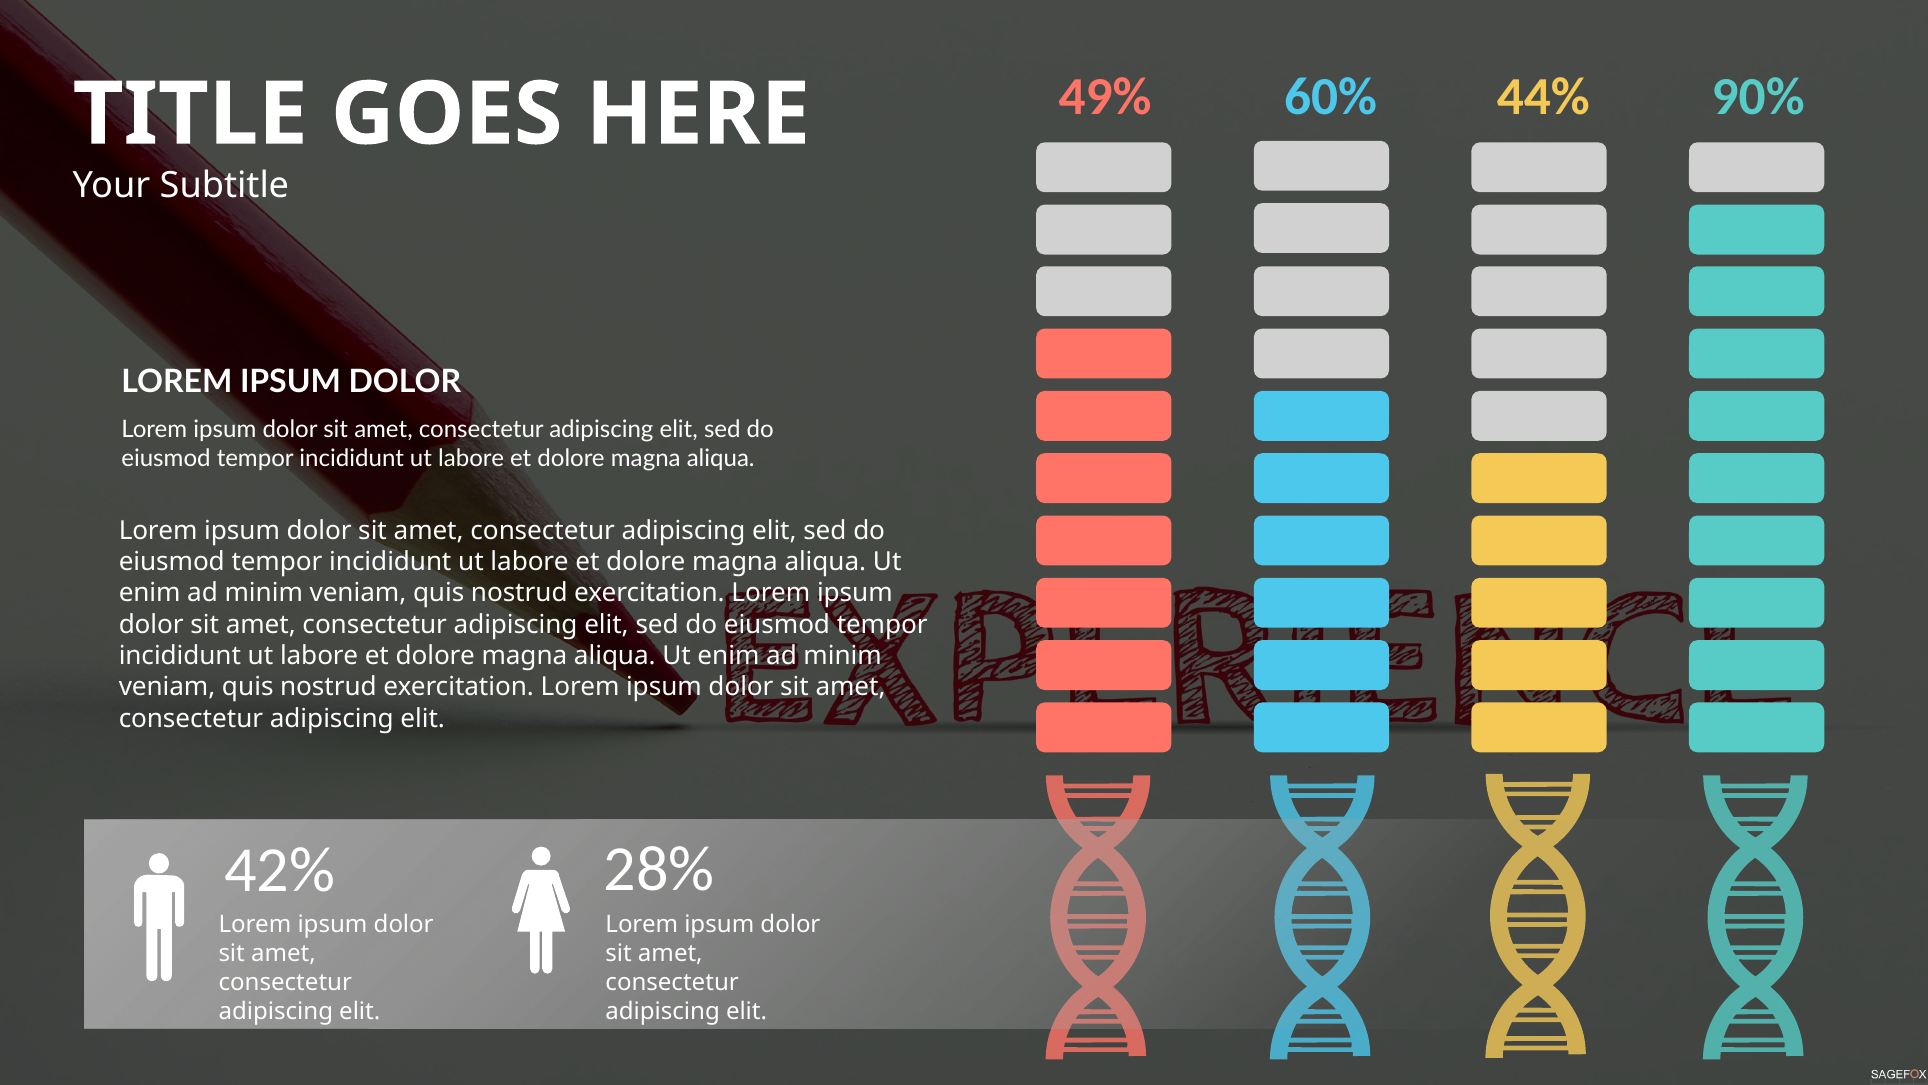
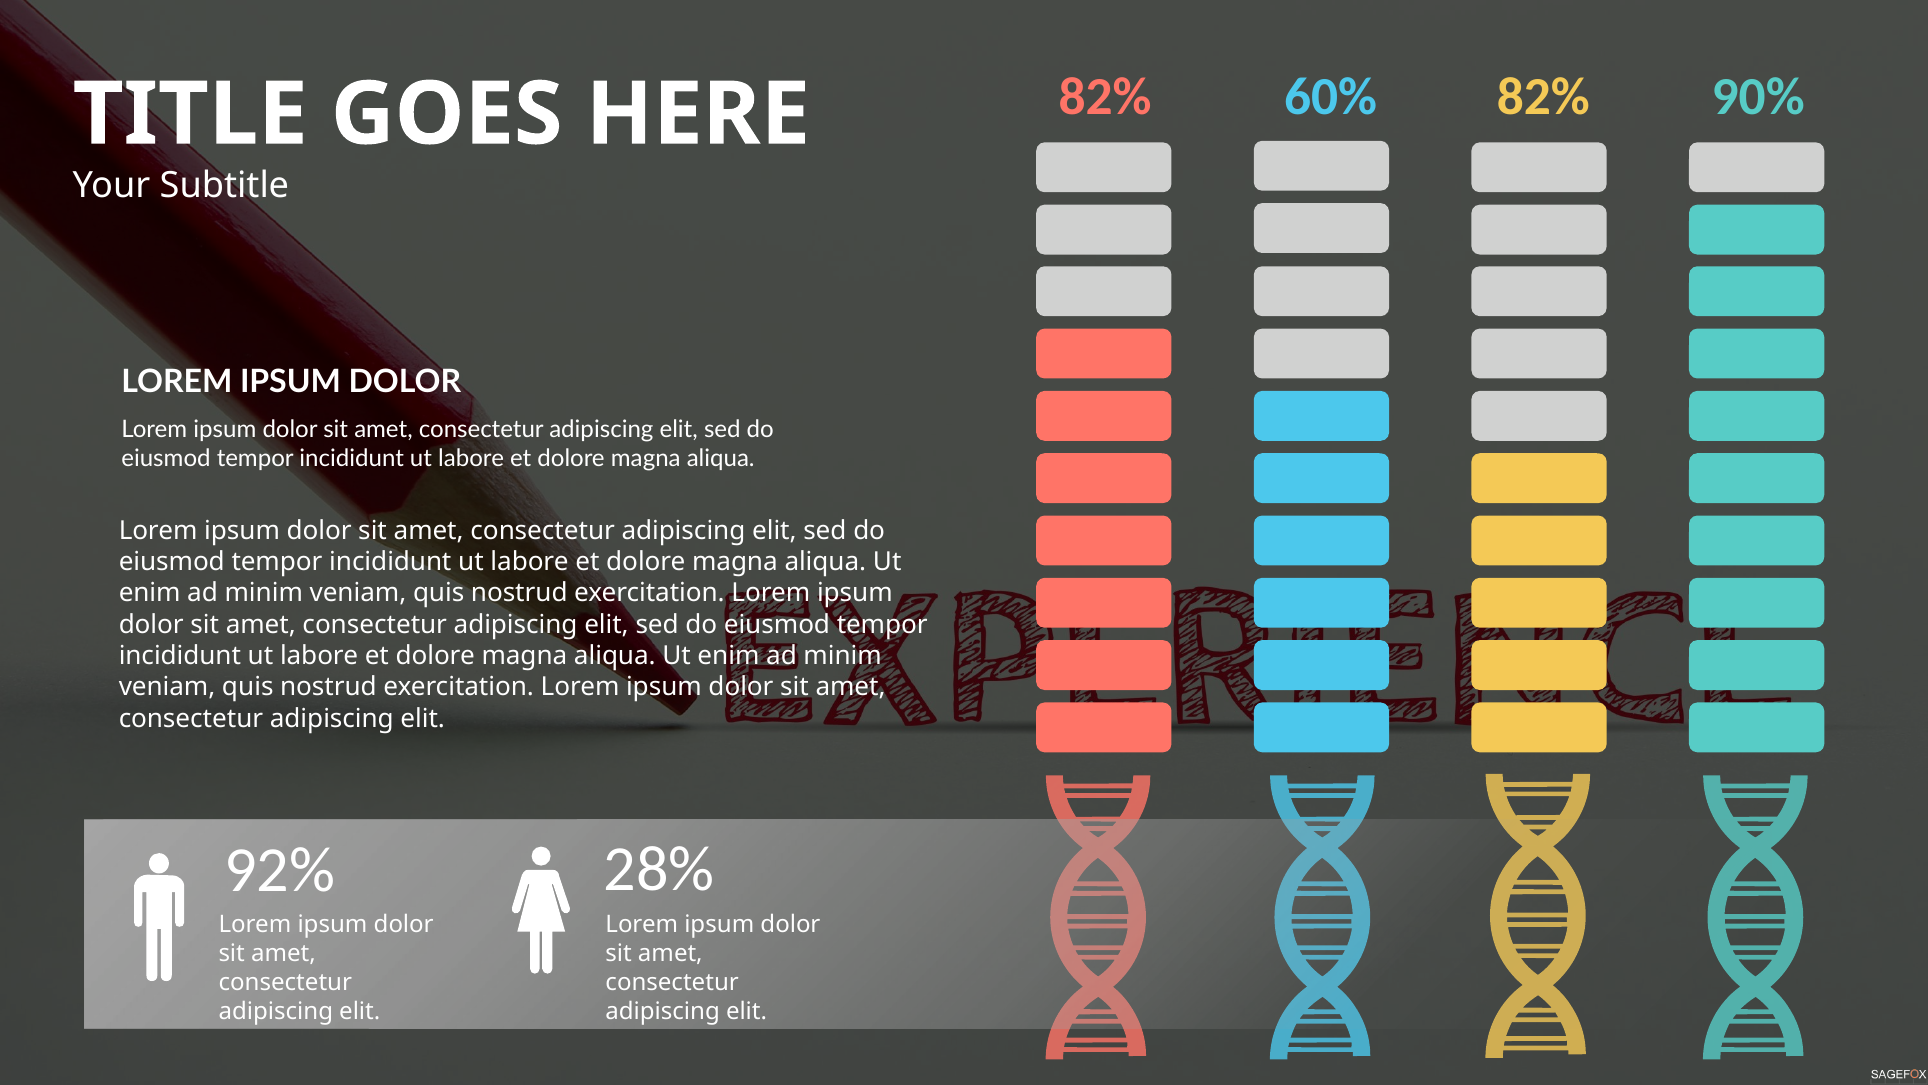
49%: 49% -> 82% (1105, 97)
60% 44%: 44% -> 82% (1543, 97)
42%: 42% -> 92% (280, 870)
